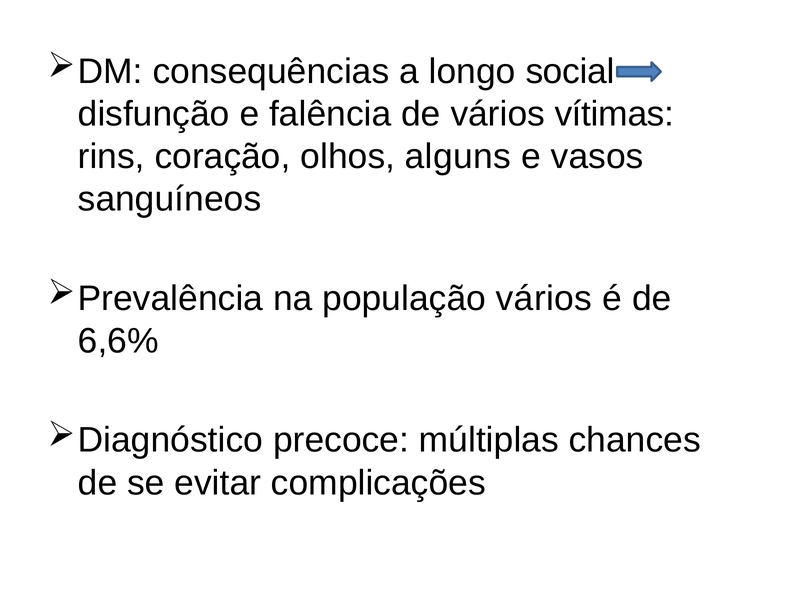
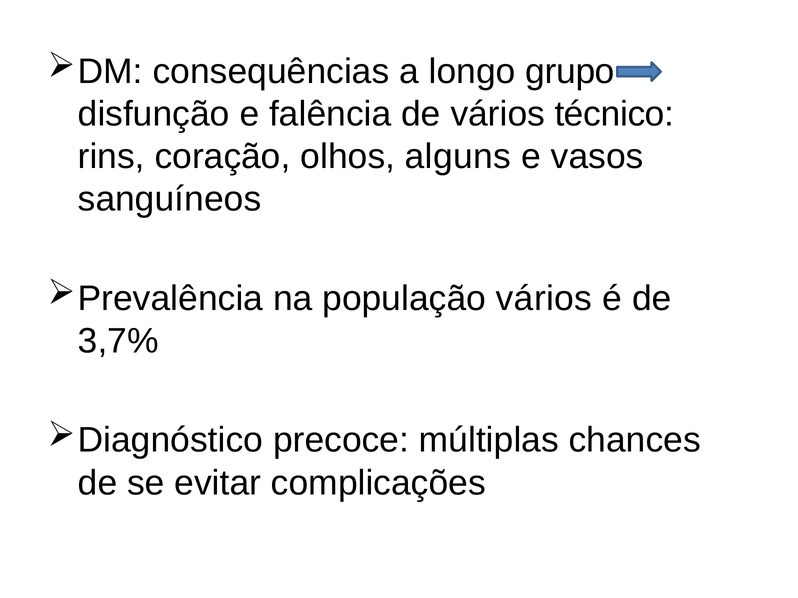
social: social -> grupo (570, 71)
vítimas: vítimas -> técnico (614, 114)
6,6%: 6,6% -> 3,7% (118, 341)
